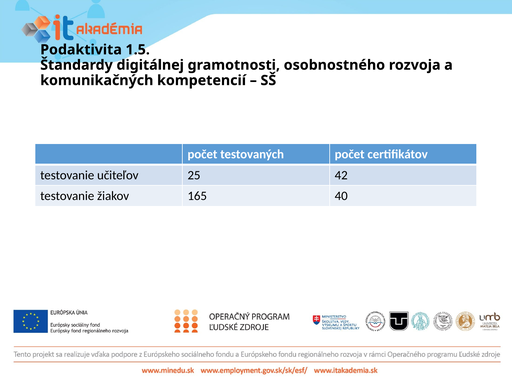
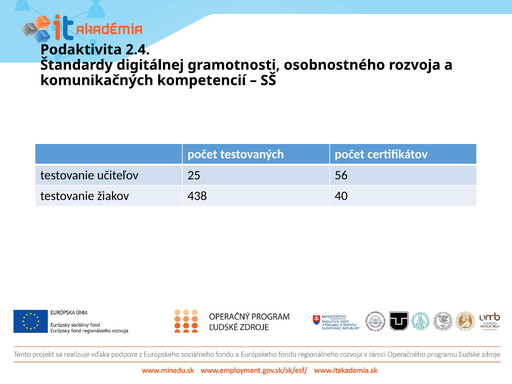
1.5: 1.5 -> 2.4 (138, 50)
42: 42 -> 56 (341, 175)
165: 165 -> 438 (197, 196)
